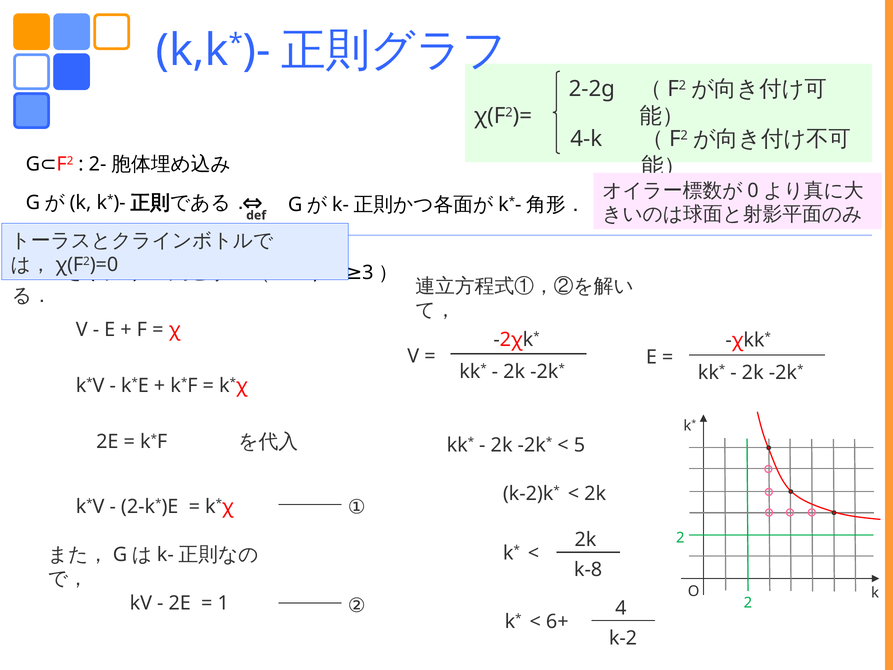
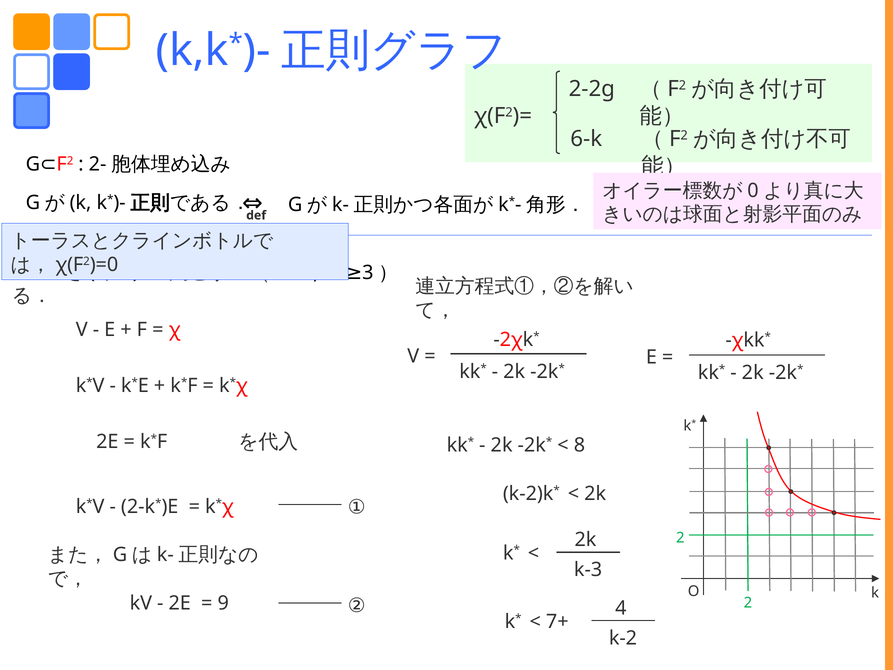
4-k: 4-k -> 6-k (586, 139)
5: 5 -> 8 (579, 445)
k-8: k-8 -> k-3 (588, 570)
1: 1 -> 9 (223, 603)
6+: 6+ -> 7+ (557, 622)
